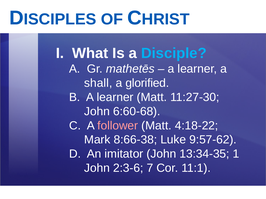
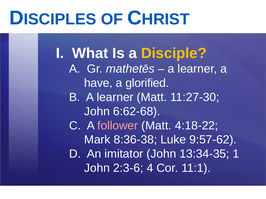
Disciple colour: light blue -> yellow (174, 53)
shall: shall -> have (98, 83)
6:60-68: 6:60-68 -> 6:62-68 (137, 112)
8:66-38: 8:66-38 -> 8:36-38 (135, 140)
7: 7 -> 4 (150, 168)
